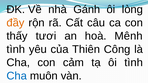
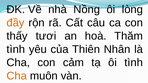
Gánh: Gánh -> Nồng (87, 9)
Mênh: Mênh -> Thăm (129, 36)
Công: Công -> Nhân (117, 49)
Cha colour: blue -> orange (17, 76)
